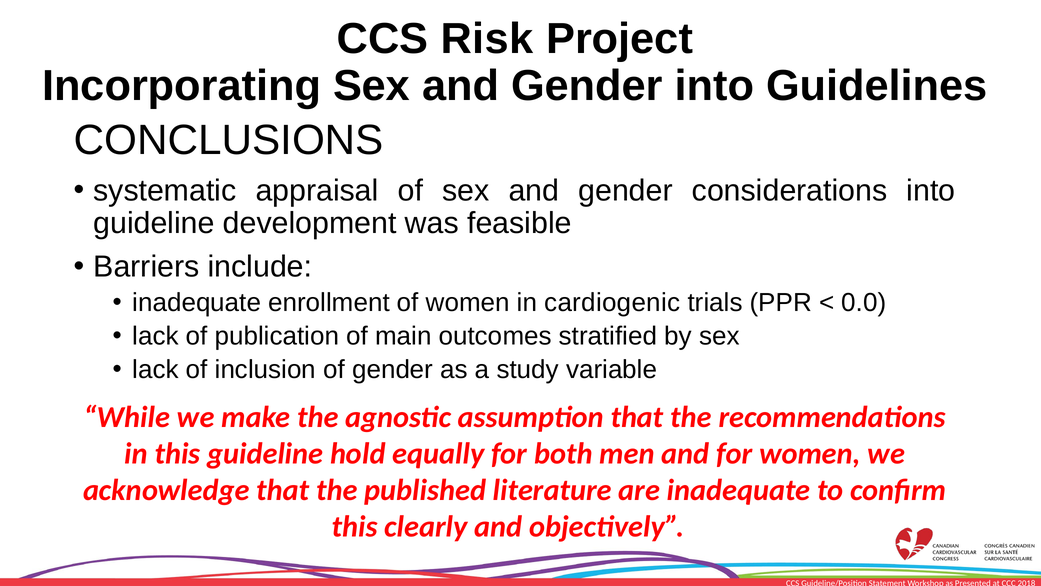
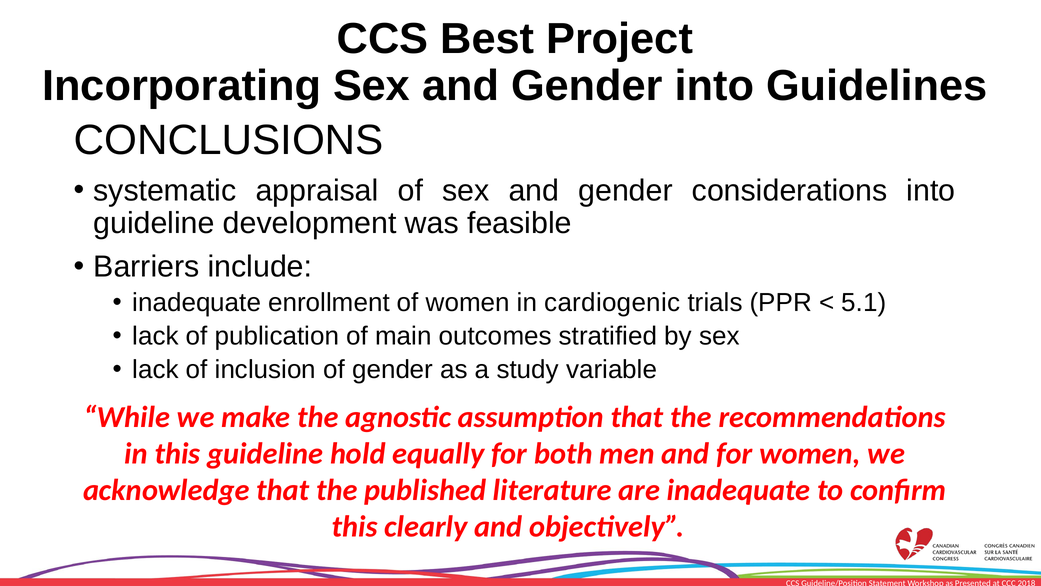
Risk: Risk -> Best (487, 39)
0.0: 0.0 -> 5.1 (864, 303)
